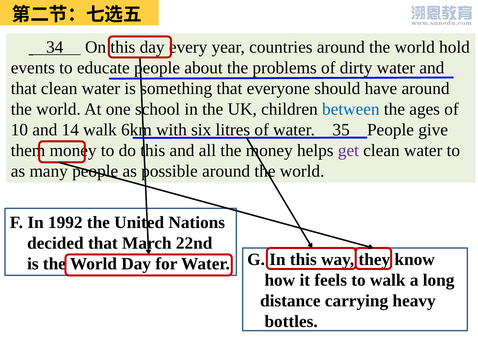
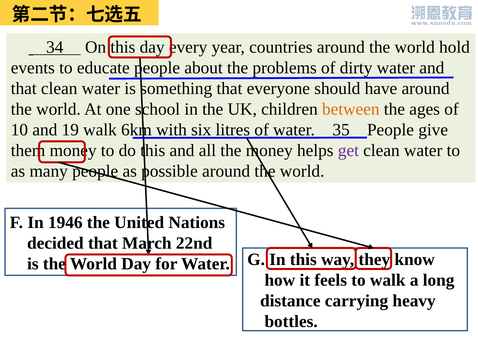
between colour: blue -> orange (351, 109)
14: 14 -> 19 (70, 130)
1992: 1992 -> 1946 (65, 223)
